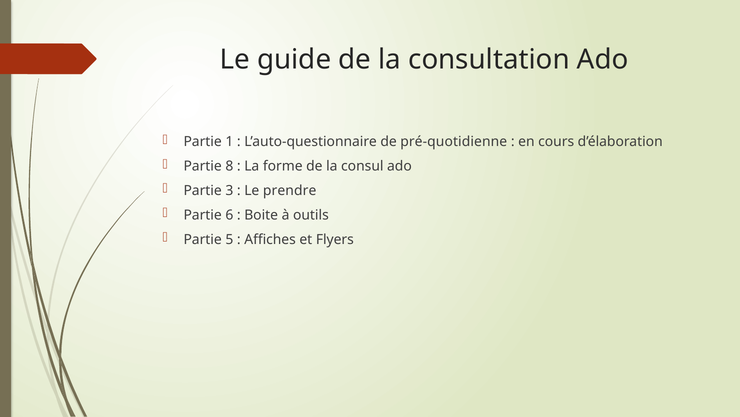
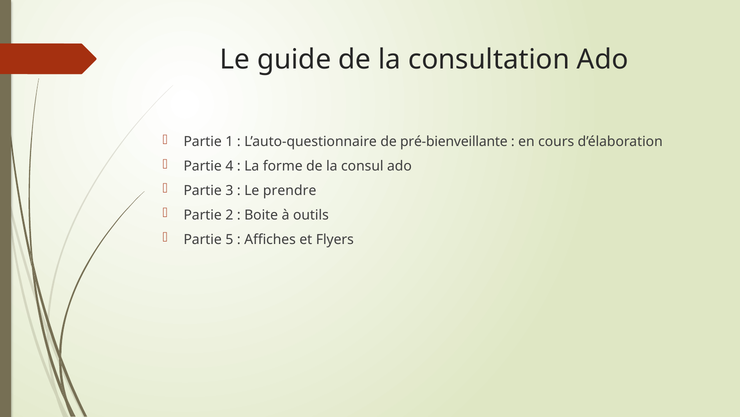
pré-quotidienne: pré-quotidienne -> pré-bienveillante (454, 142)
8: 8 -> 4 (229, 166)
6: 6 -> 2 (229, 215)
